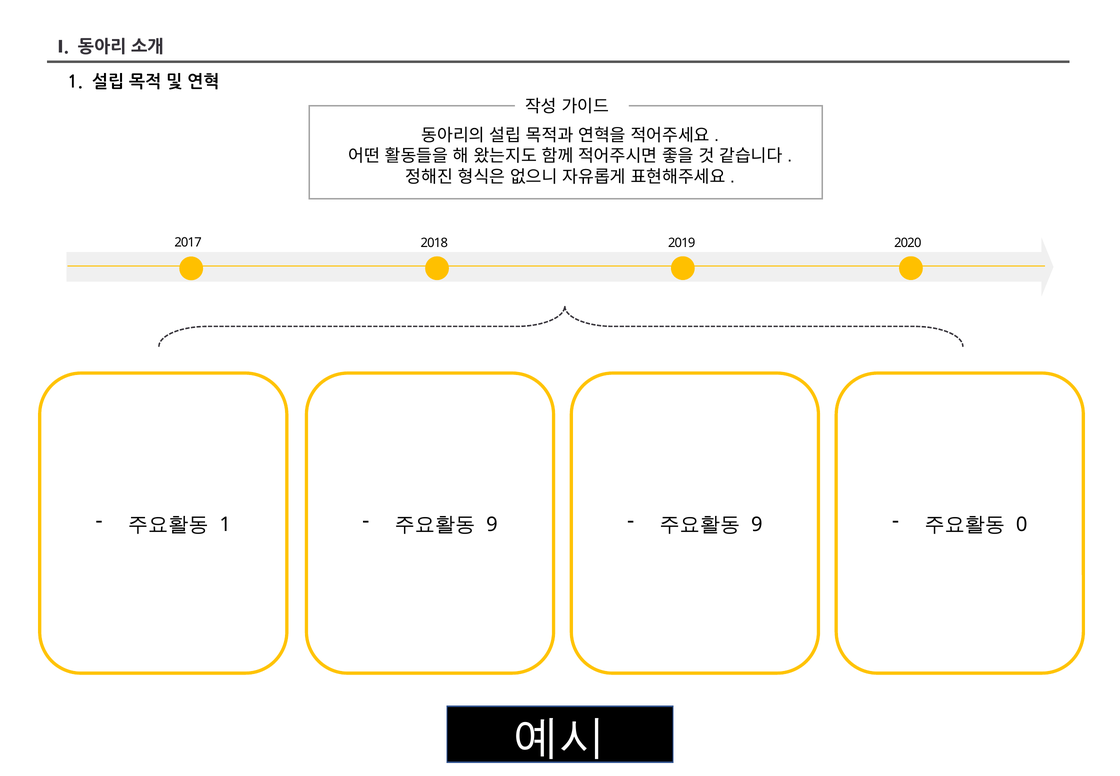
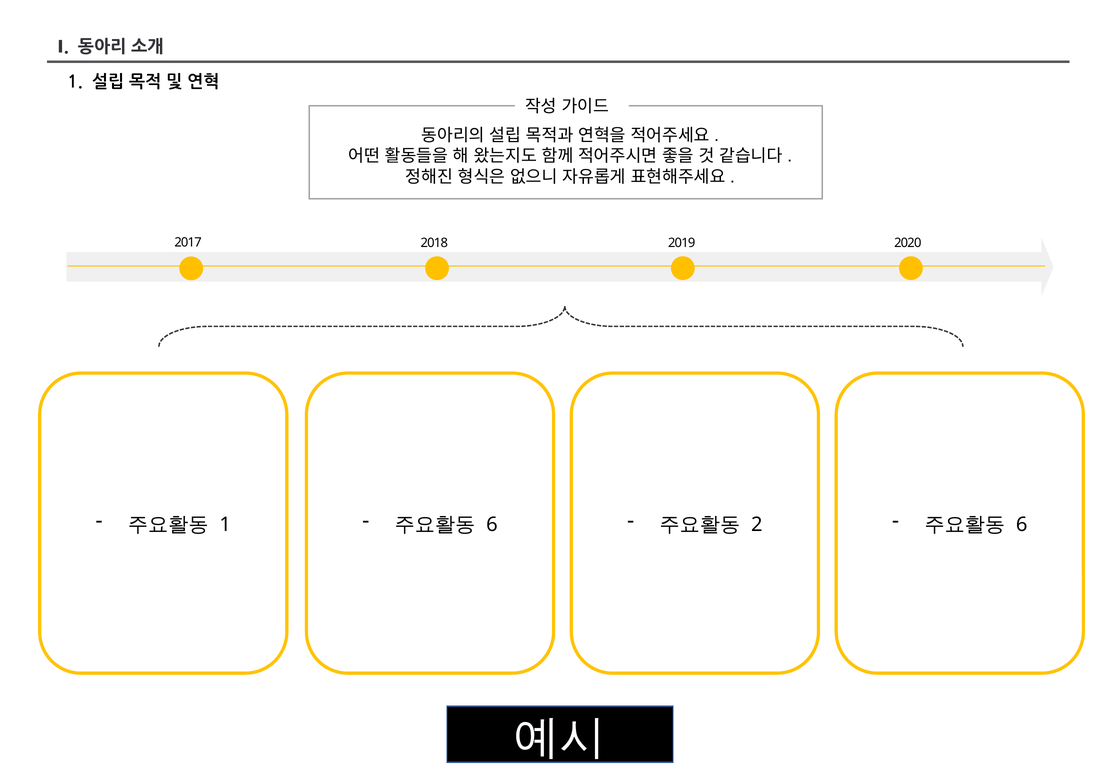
9: 9 -> 6 (492, 524)
9: 9 -> 2 (757, 524)
0: 0 -> 6 (1022, 524)
